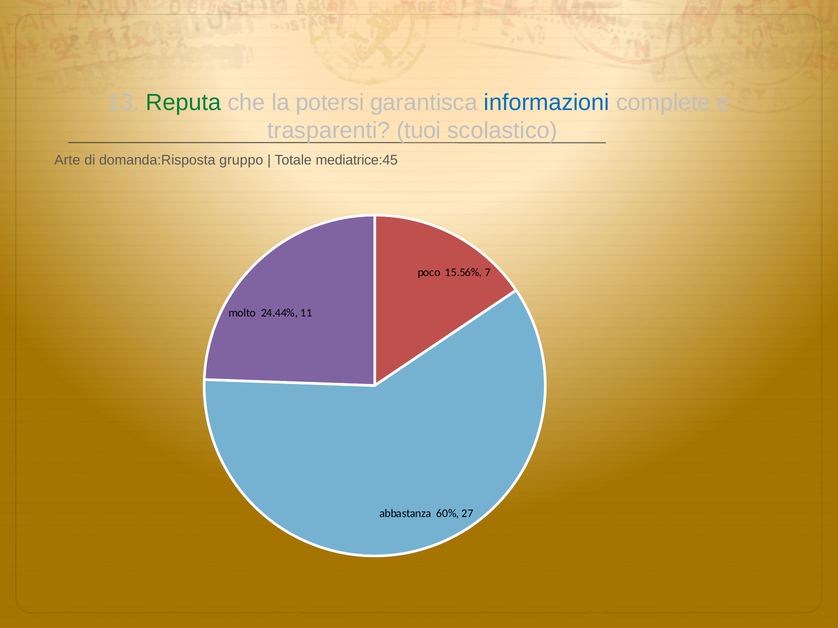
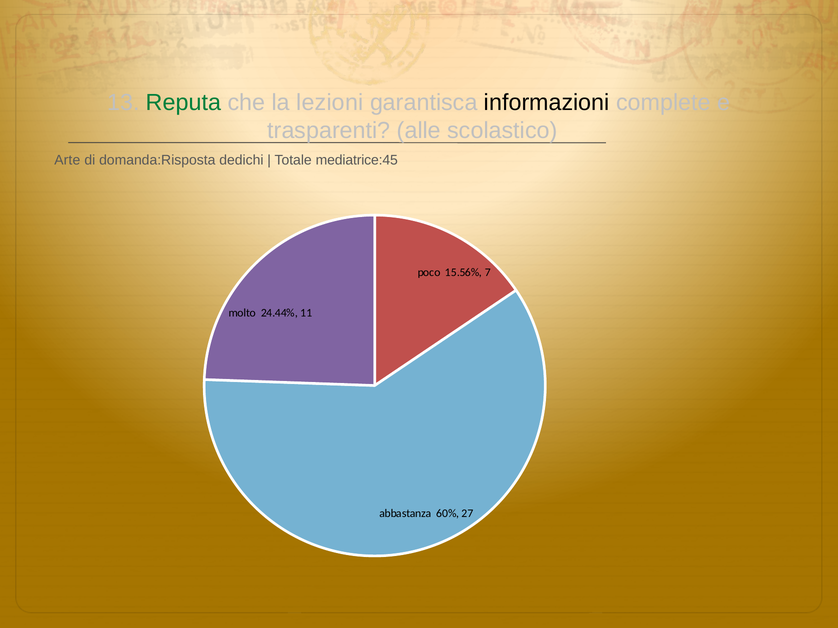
potersi: potersi -> lezioni (330, 103)
informazioni colour: blue -> black (547, 103)
tuoi: tuoi -> alle (419, 131)
gruppo: gruppo -> dedichi (241, 160)
